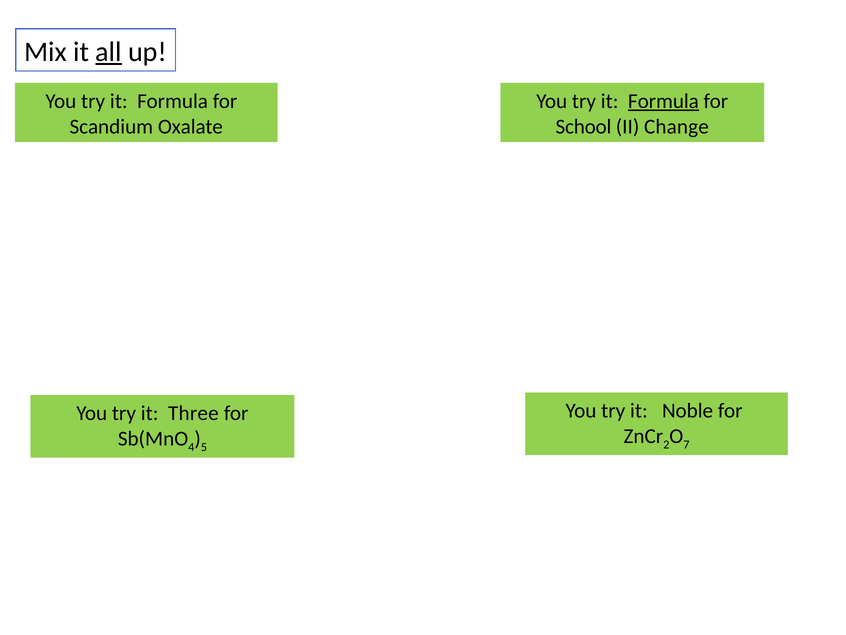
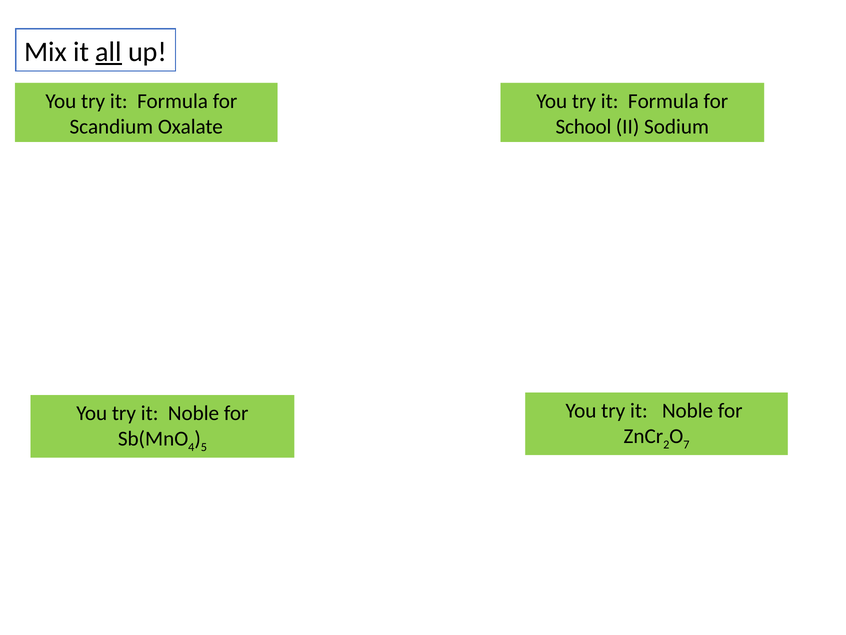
Formula underline: present -> none (663, 101)
Change: Change -> Sodium (676, 126)
Three: Three -> Noble (194, 413)
